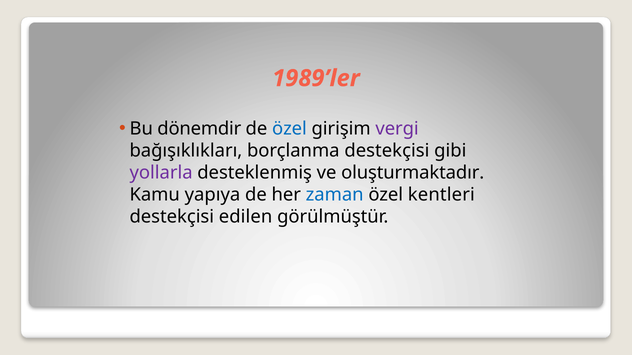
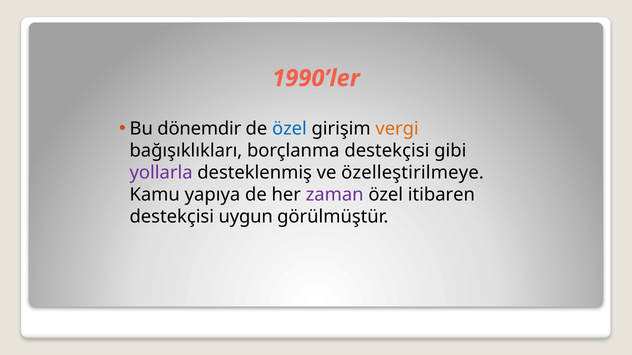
1989’ler: 1989’ler -> 1990’ler (316, 78)
vergi colour: purple -> orange (397, 129)
oluşturmaktadır: oluşturmaktadır -> özelleştirilmeye (413, 173)
zaman colour: blue -> purple (335, 195)
kentleri: kentleri -> itibaren (441, 195)
edilen: edilen -> uygun (246, 217)
